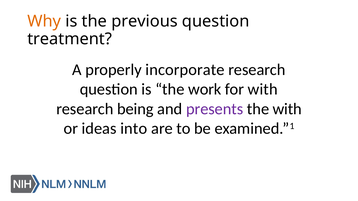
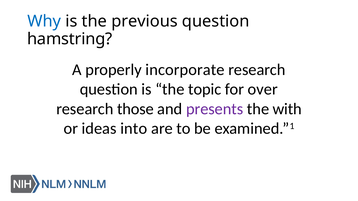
Why colour: orange -> blue (44, 21)
treatment: treatment -> hamstring (70, 39)
work: work -> topic (205, 89)
for with: with -> over (263, 89)
being: being -> those (135, 109)
